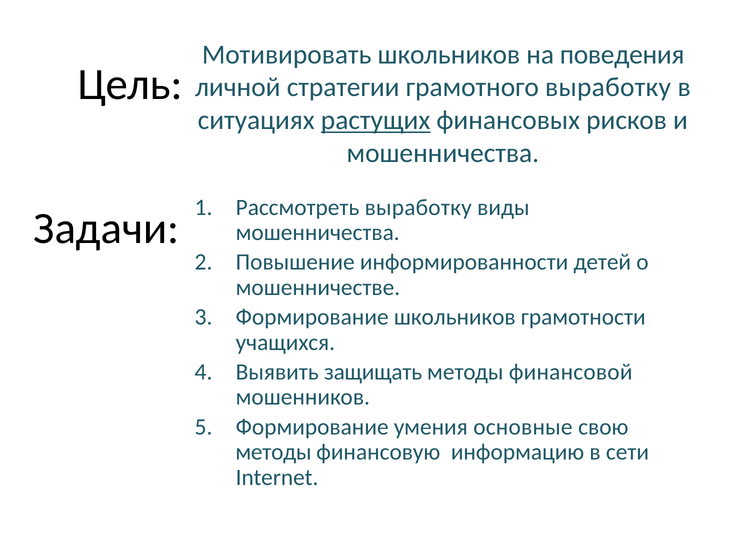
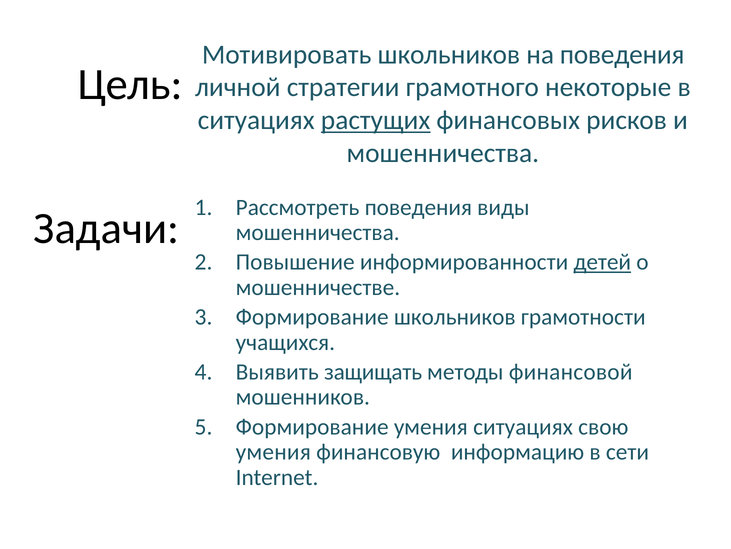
грамотного выработку: выработку -> некоторые (608, 87)
Рассмотреть выработку: выработку -> поведения (418, 207)
детей underline: none -> present (602, 262)
умения основные: основные -> ситуациях (523, 426)
методы: методы -> умения (273, 451)
